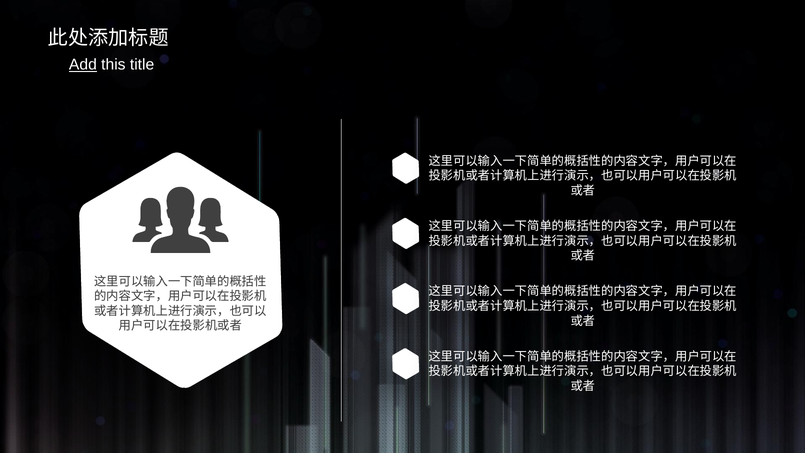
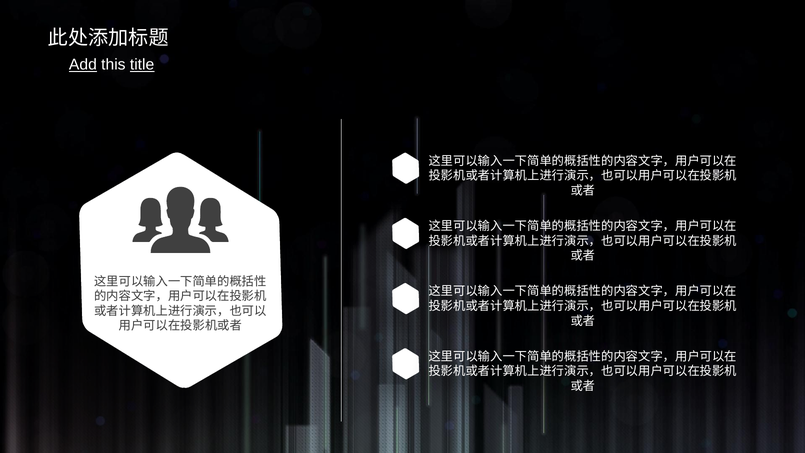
title underline: none -> present (142, 65)
